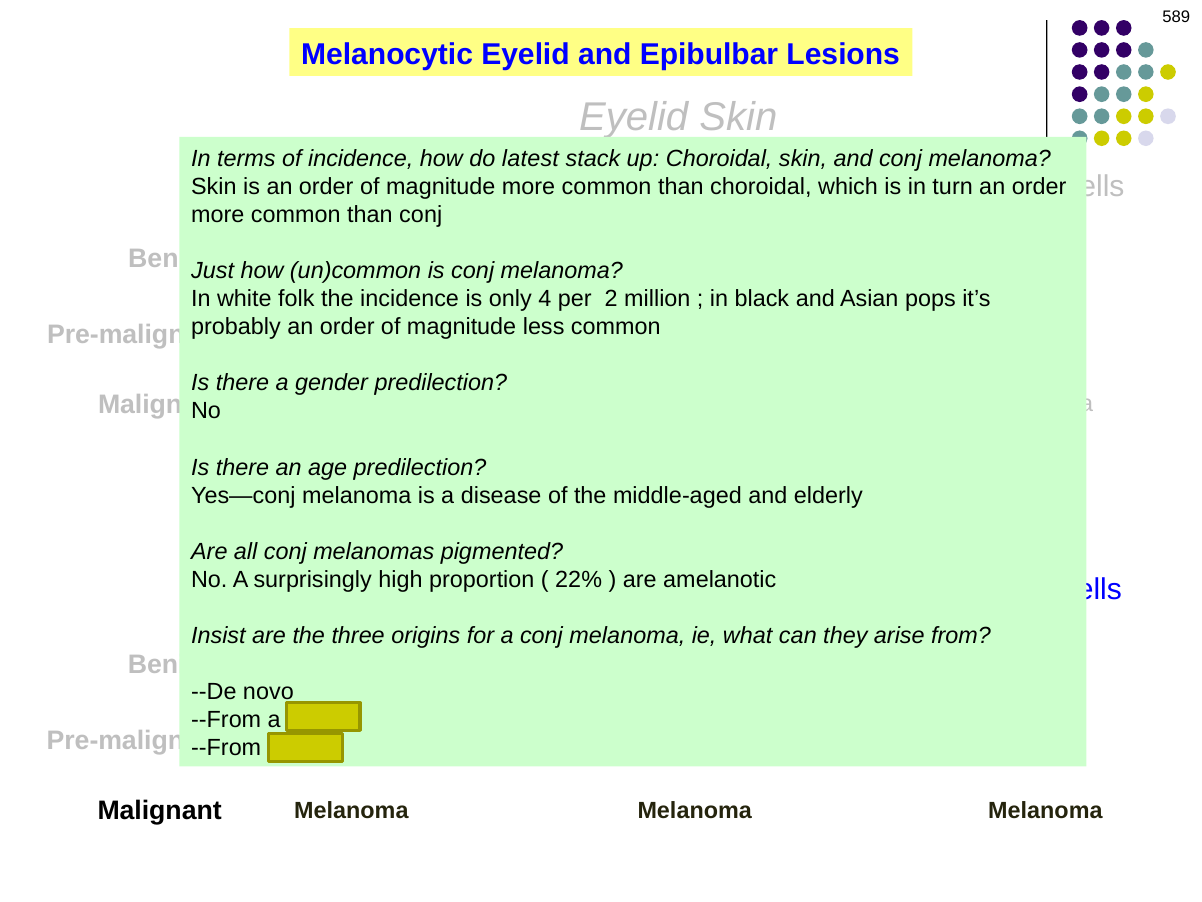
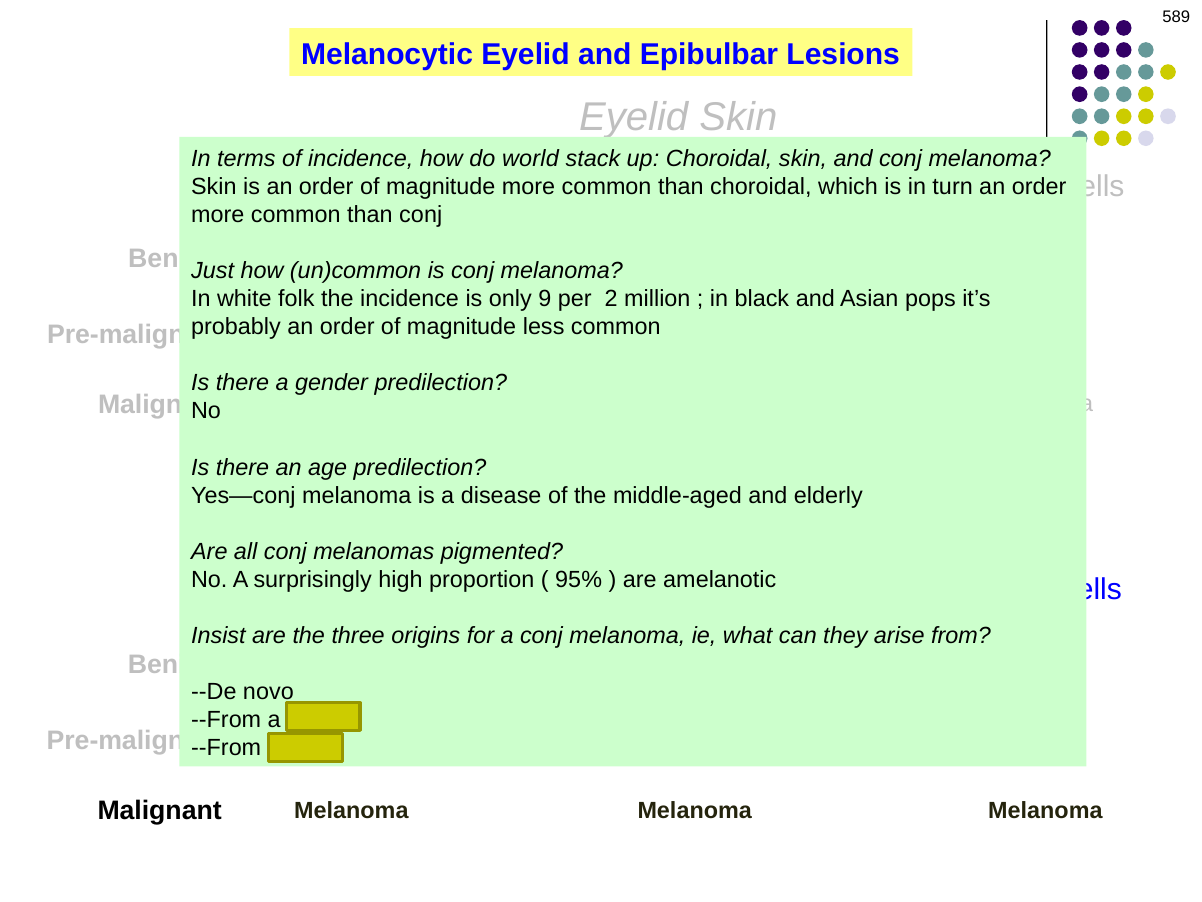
latest: latest -> world (530, 158)
4: 4 -> 9 (545, 299)
22%: 22% -> 95% (579, 579)
